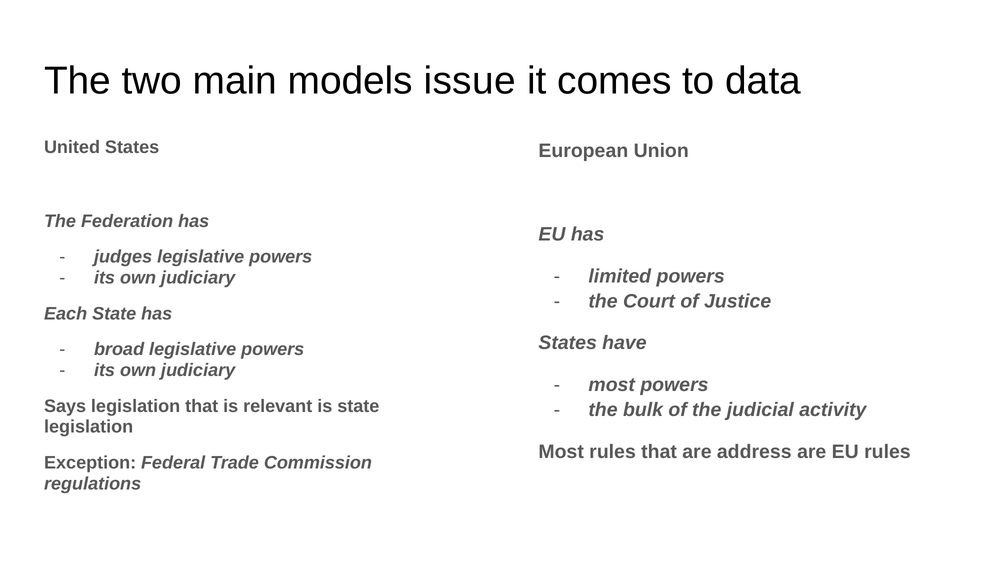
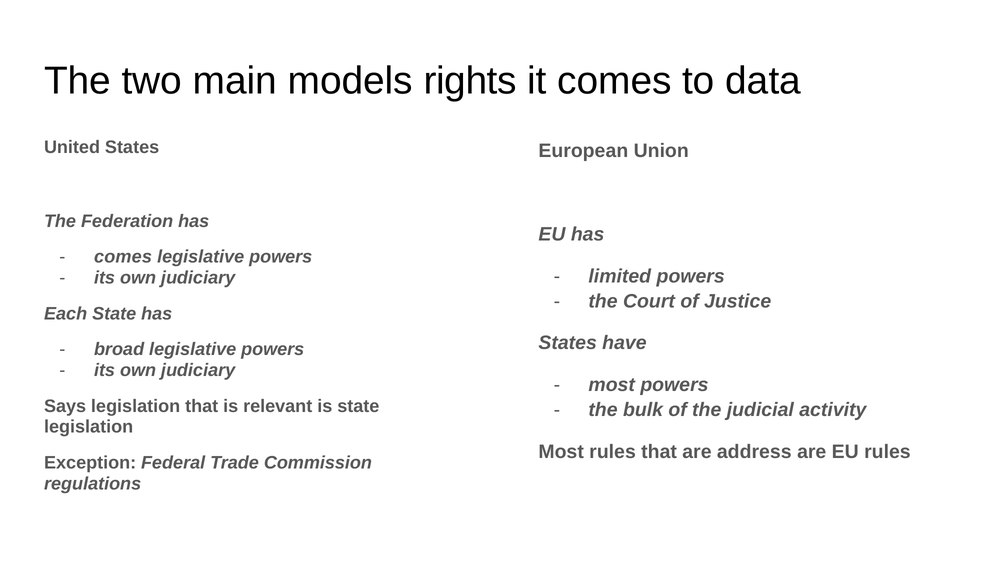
issue: issue -> rights (470, 81)
judges: judges -> comes (123, 257)
